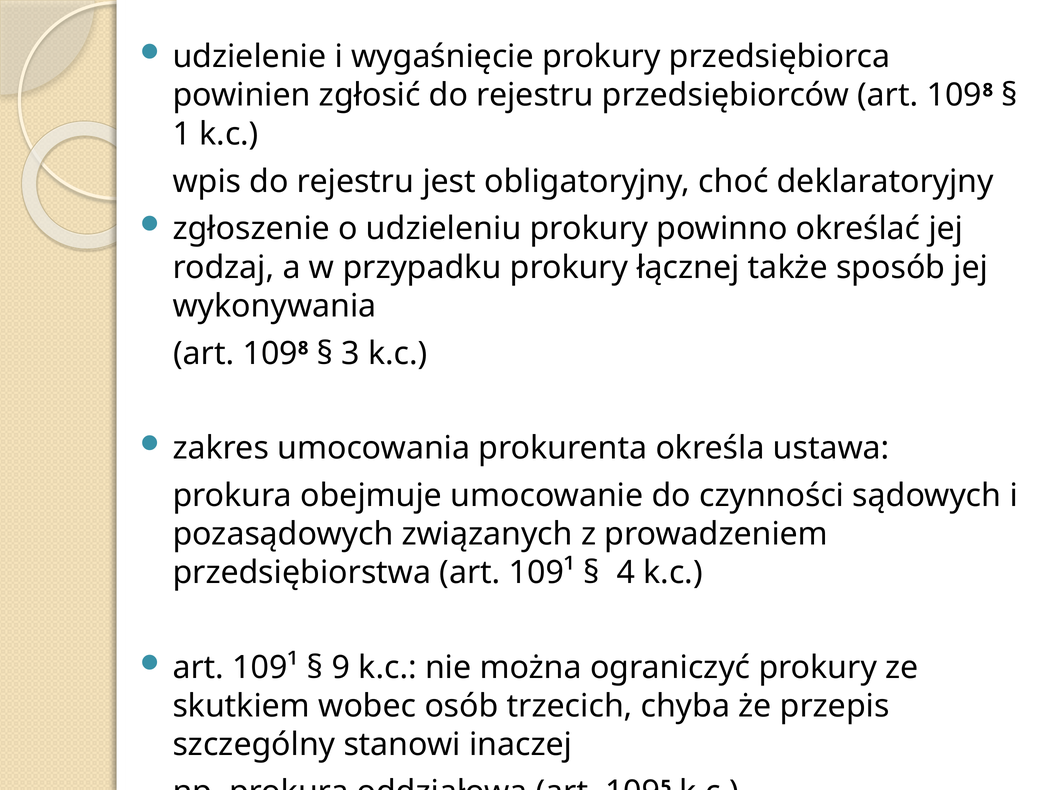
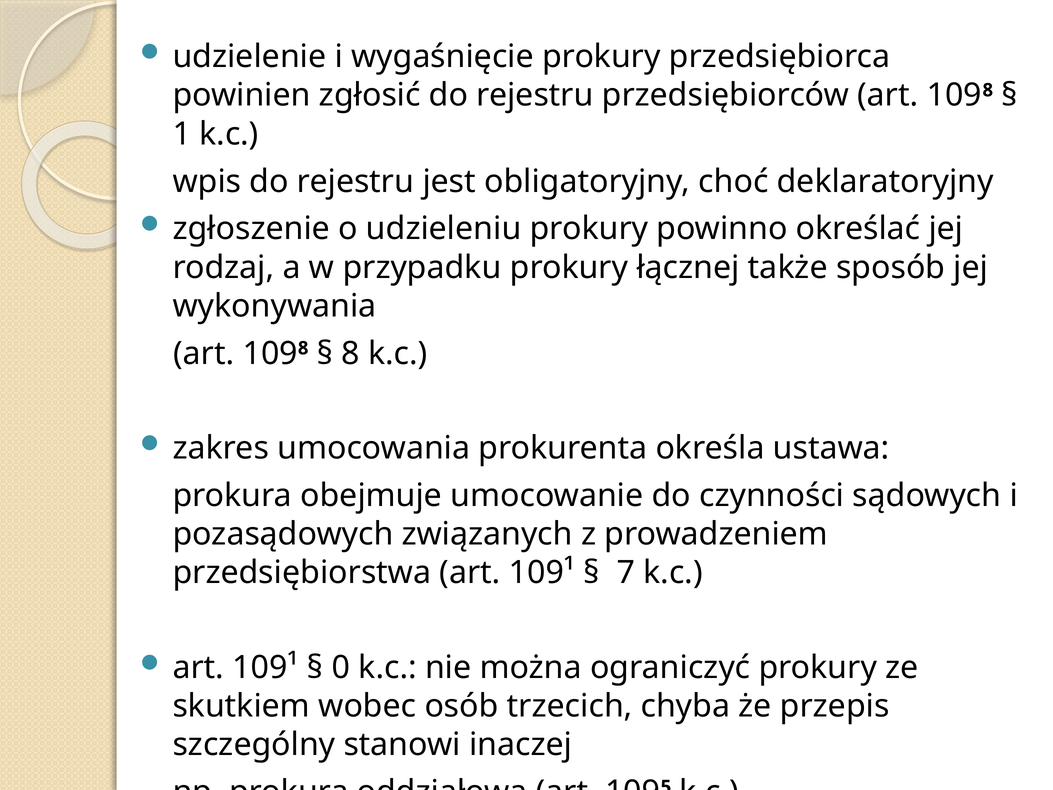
3: 3 -> 8 (351, 353)
4: 4 -> 7 (626, 573)
9: 9 -> 0 (341, 667)
